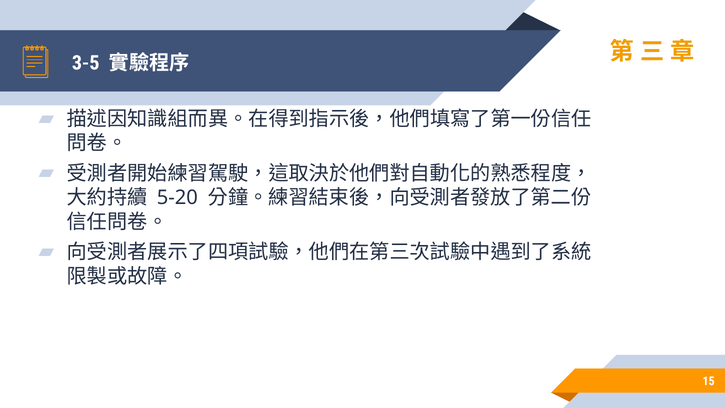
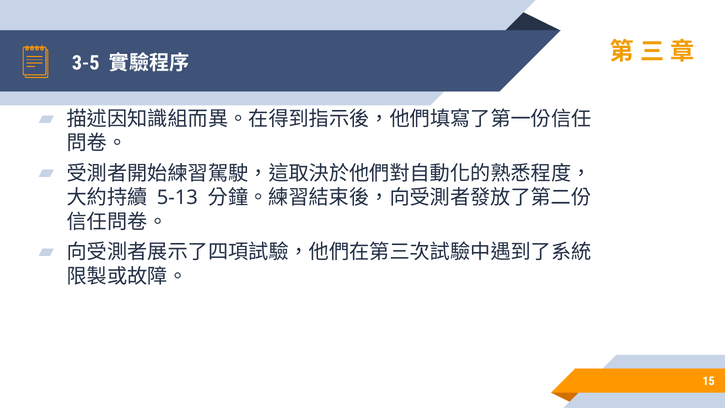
5-20: 5-20 -> 5-13 (177, 198)
